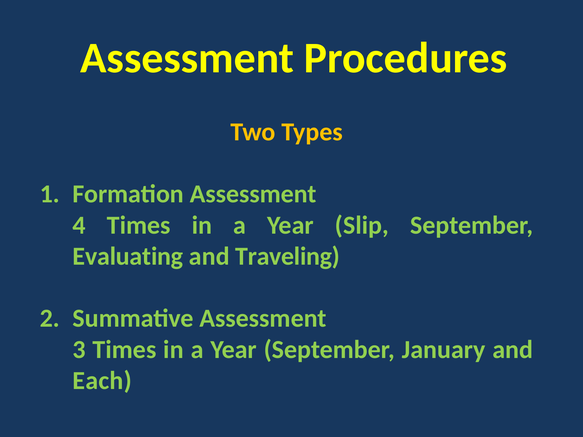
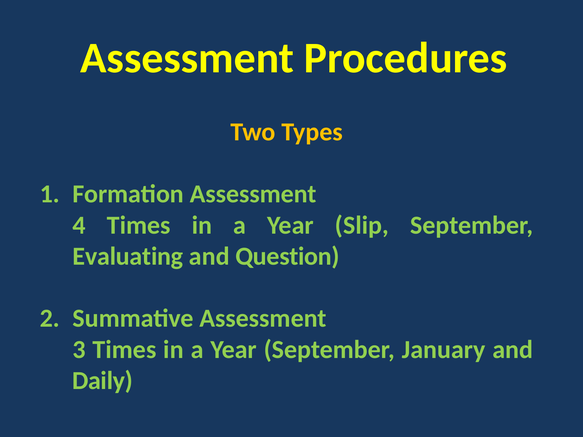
Traveling: Traveling -> Question (288, 256)
Each: Each -> Daily (102, 381)
